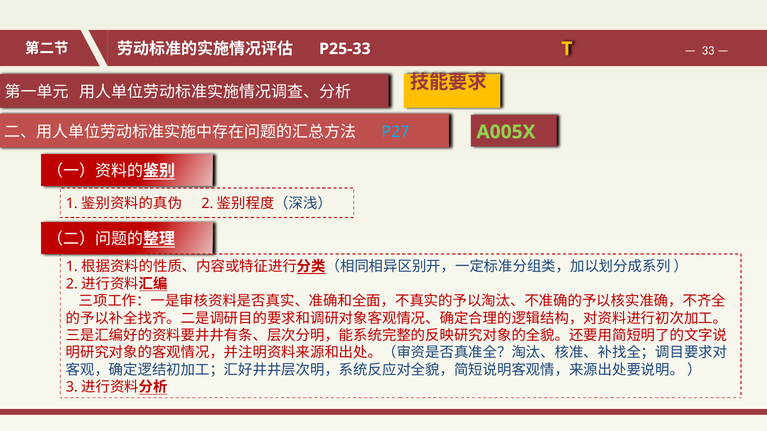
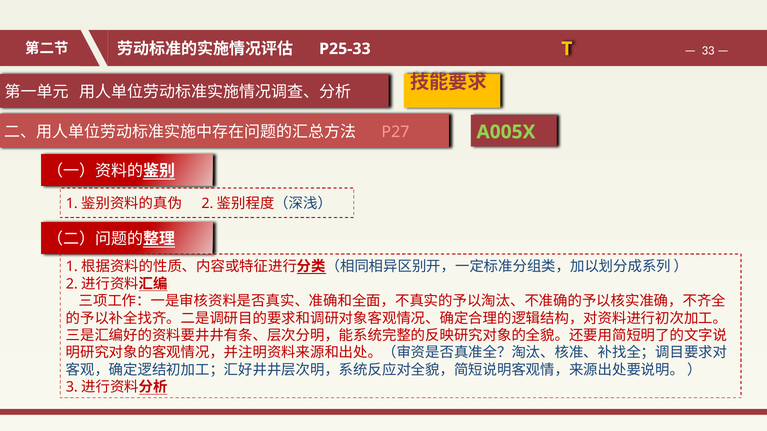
P27 colour: light blue -> pink (395, 132)
